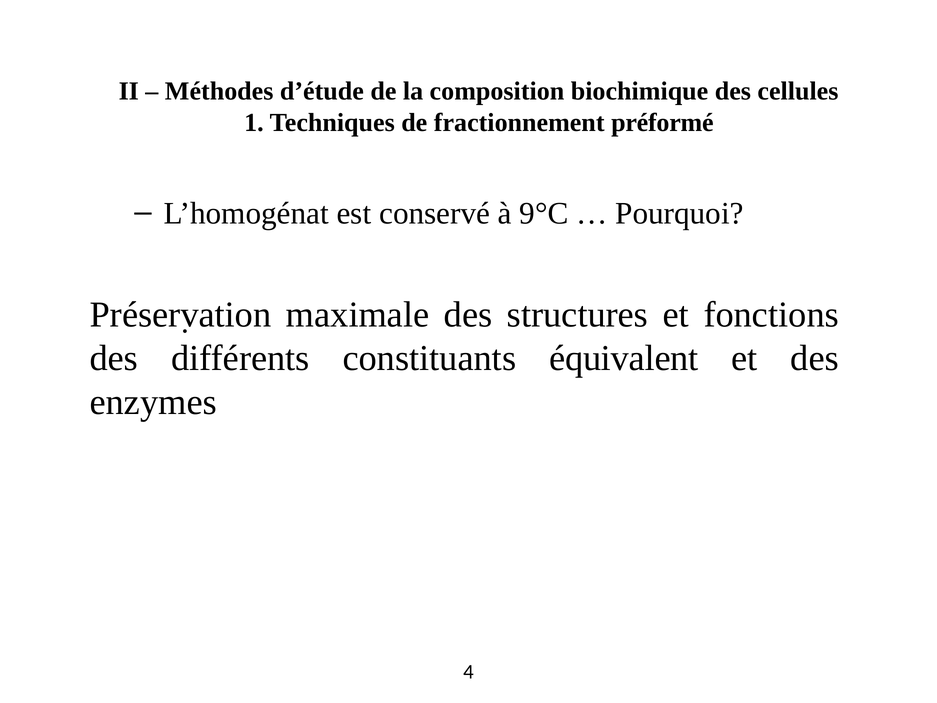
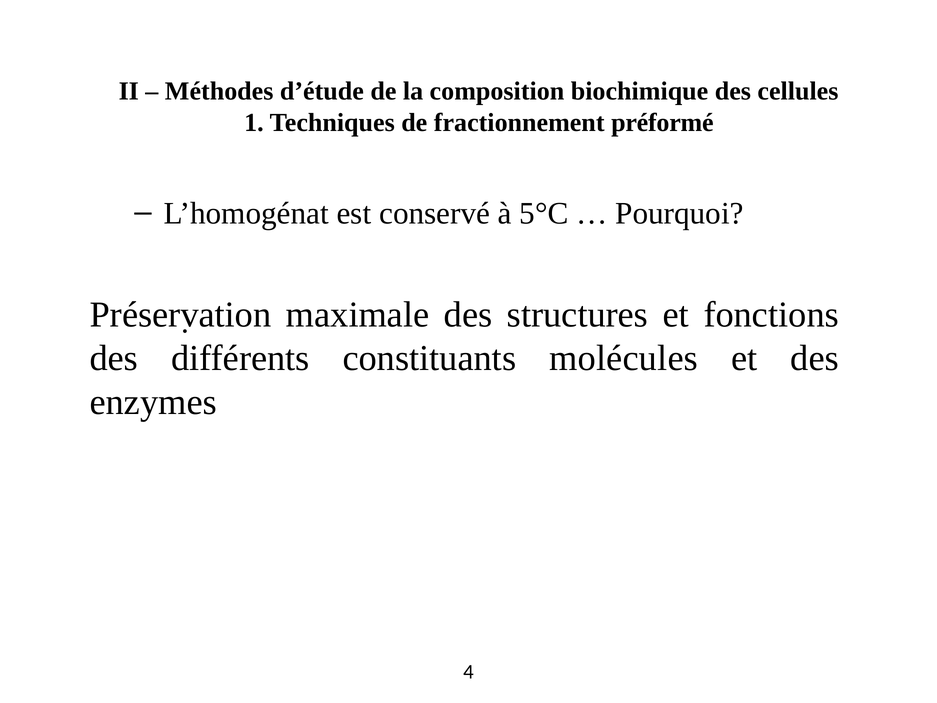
9°C: 9°C -> 5°C (544, 214)
équivalent: équivalent -> molécules (624, 358)
